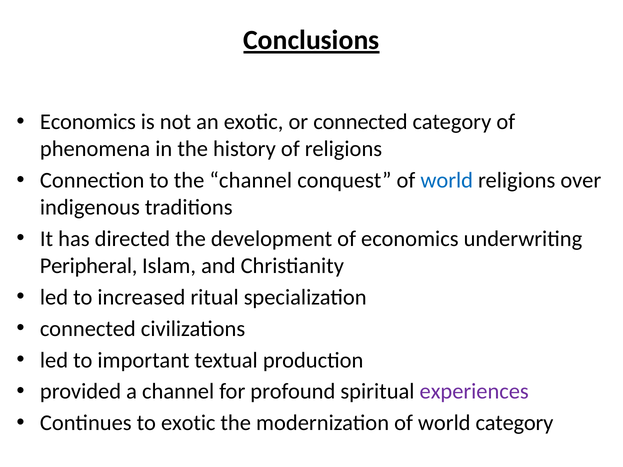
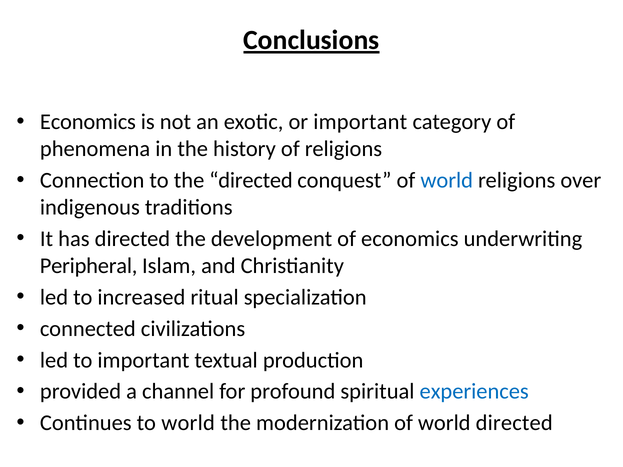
or connected: connected -> important (360, 122)
the channel: channel -> directed (251, 180)
experiences colour: purple -> blue (474, 392)
to exotic: exotic -> world (188, 423)
world category: category -> directed (514, 423)
